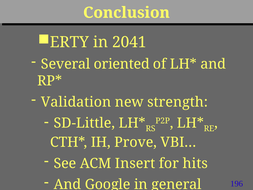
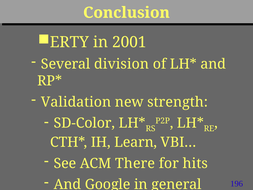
2041: 2041 -> 2001 (129, 42)
oriented: oriented -> division (122, 64)
SD-Little: SD-Little -> SD-Color (84, 123)
Prove: Prove -> Learn (136, 142)
Insert: Insert -> There (135, 163)
